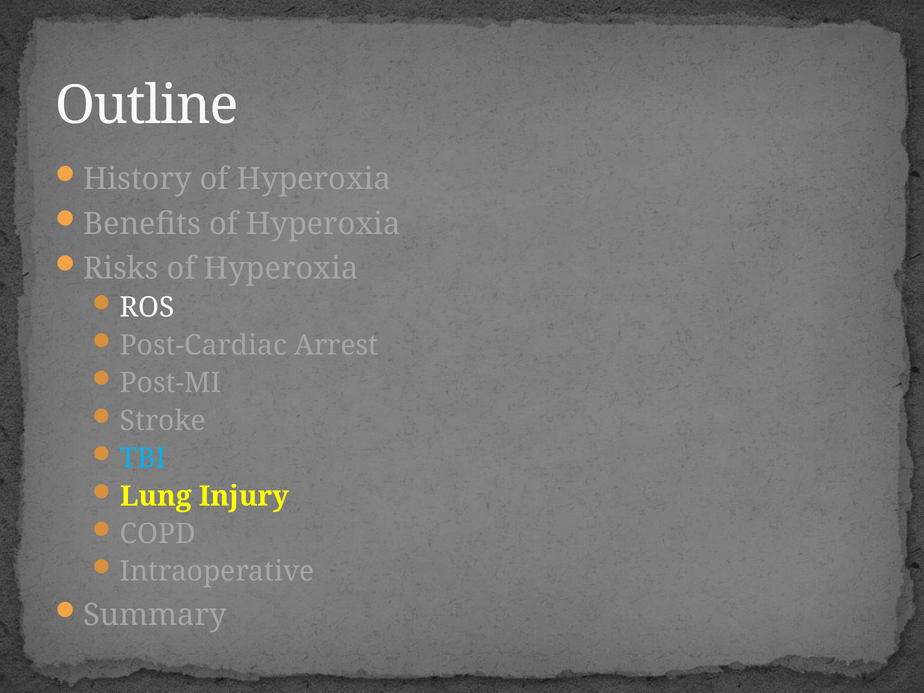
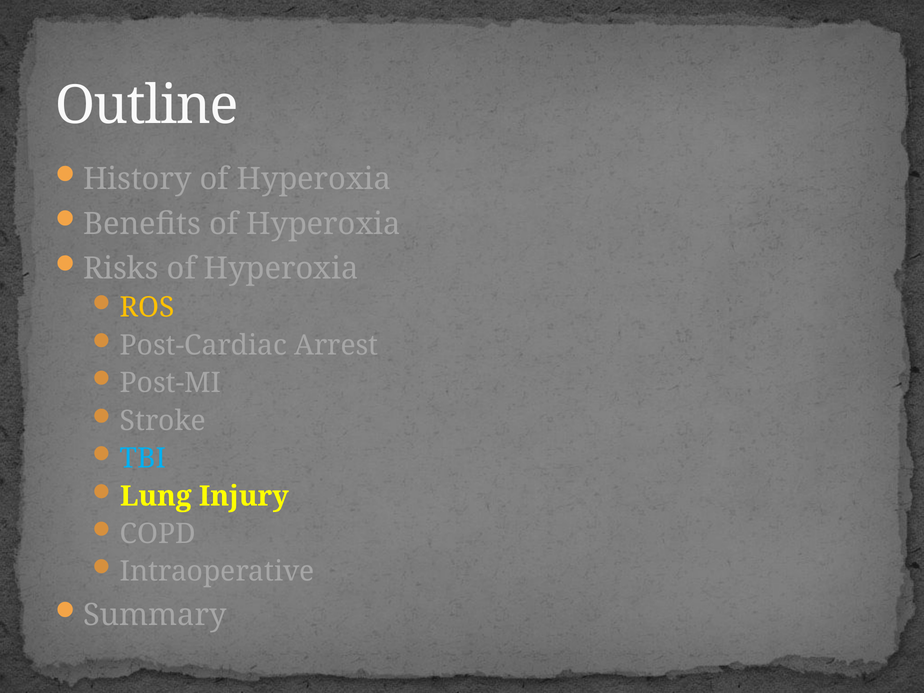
ROS colour: white -> yellow (147, 308)
